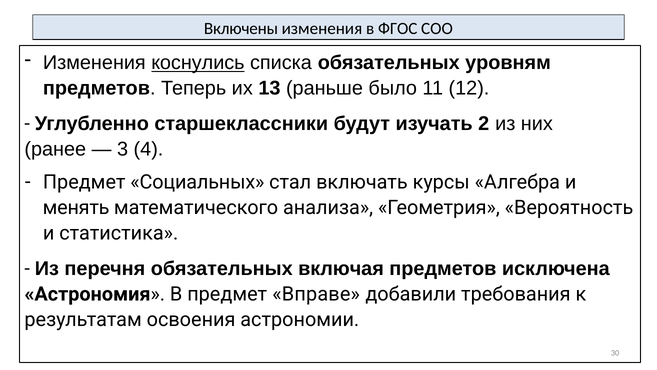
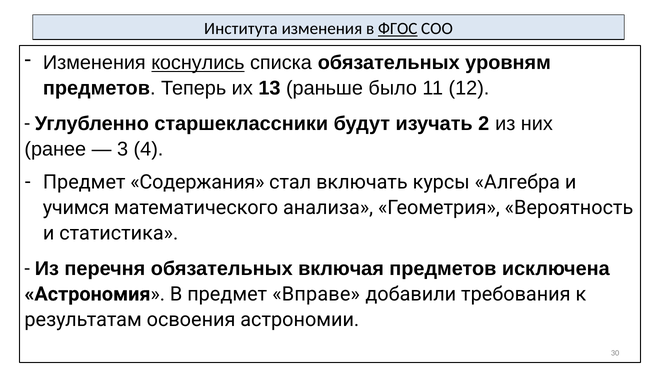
Включены: Включены -> Института (241, 29)
ФГОС underline: none -> present (398, 29)
Социальных: Социальных -> Содержания (197, 182)
менять: менять -> учимся (76, 207)
